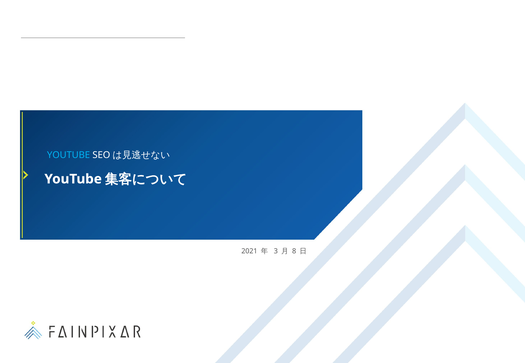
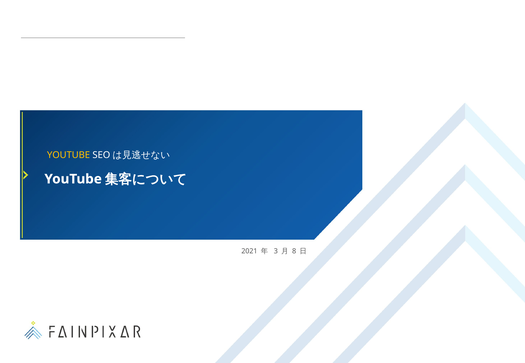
YOUTUBE colour: light blue -> yellow (69, 155)
